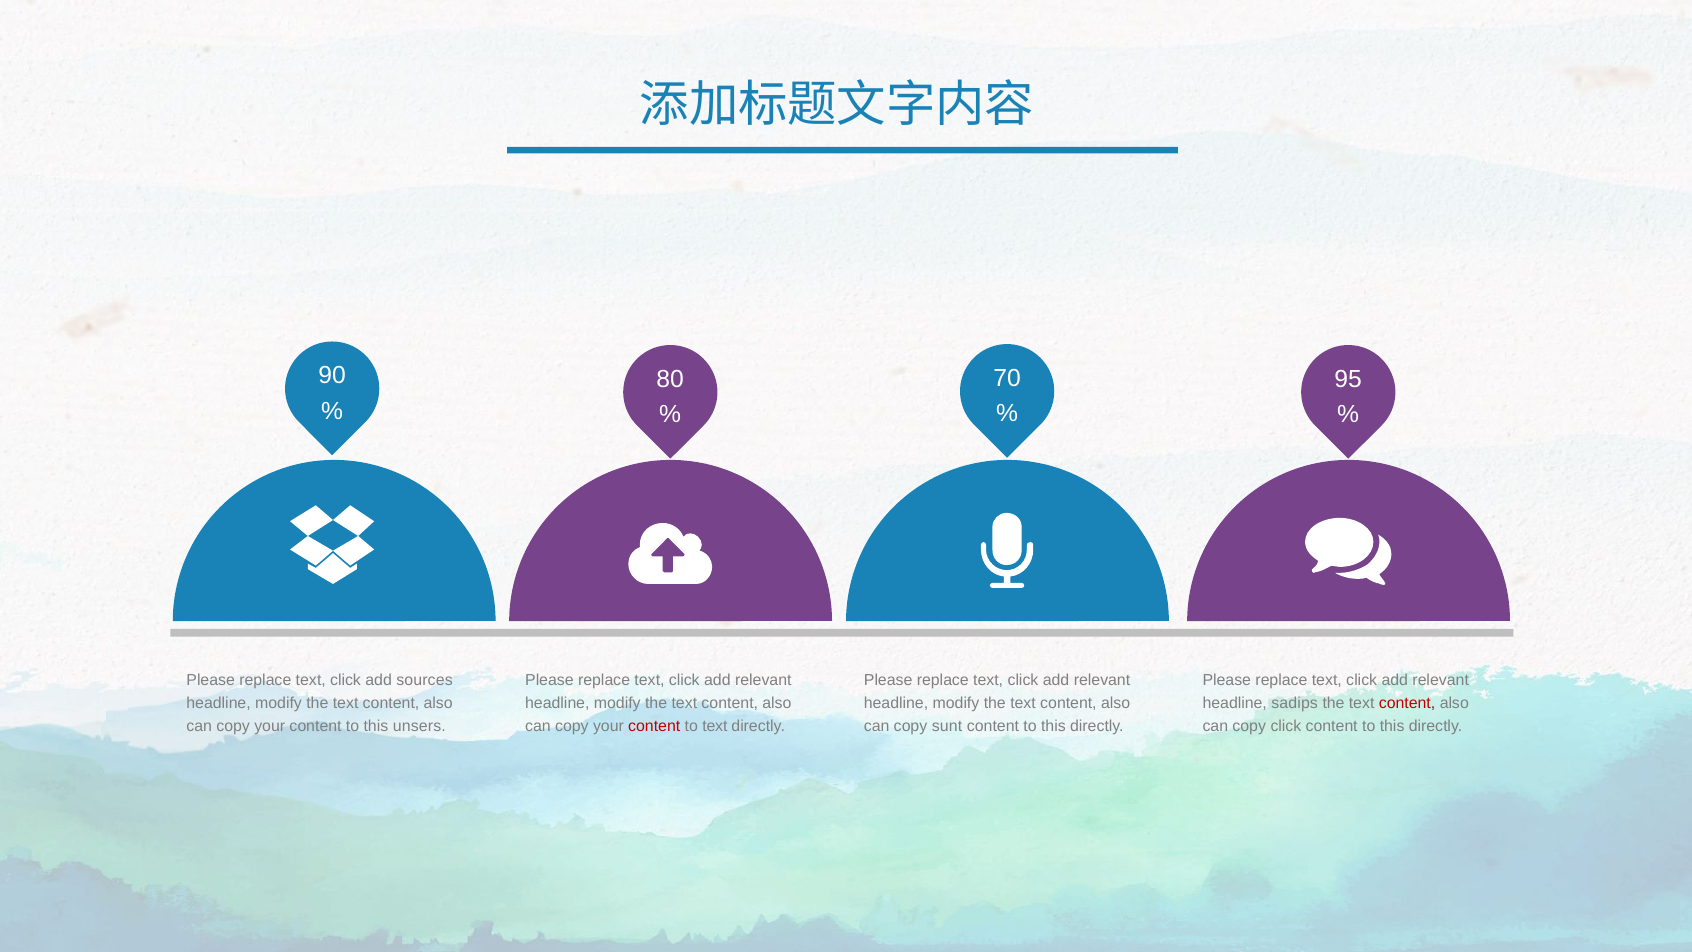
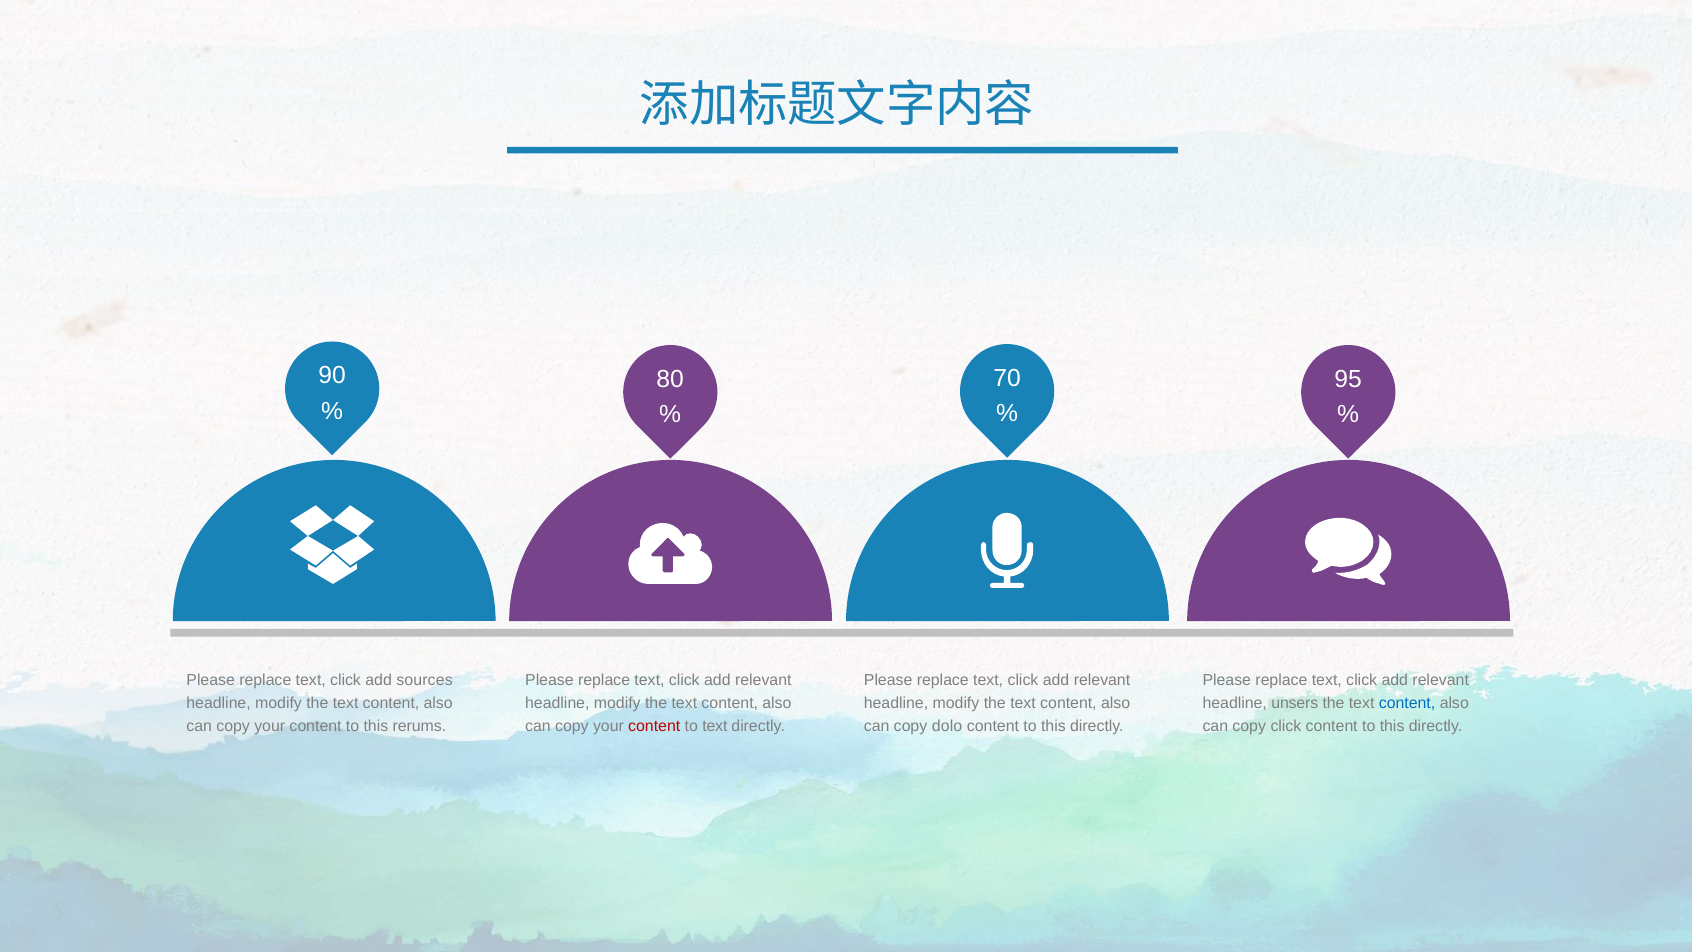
sadips: sadips -> unsers (1295, 703)
content colour: red -> blue (1407, 703)
unsers: unsers -> rerums (419, 726)
sunt: sunt -> dolo (947, 726)
